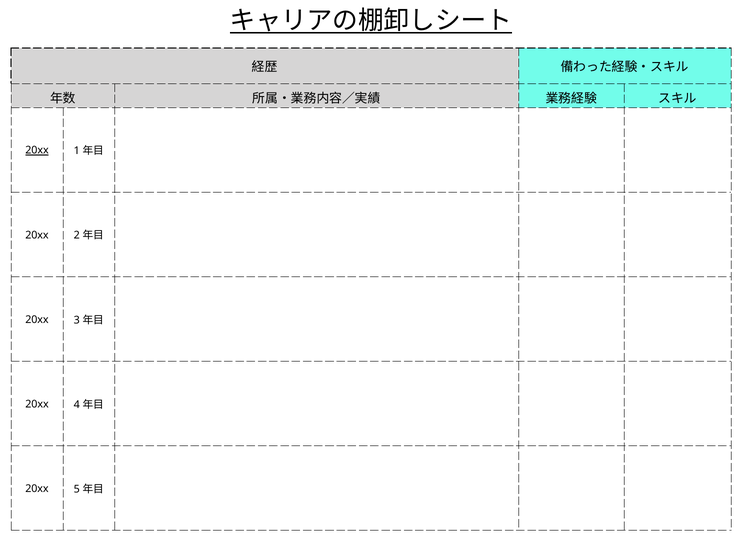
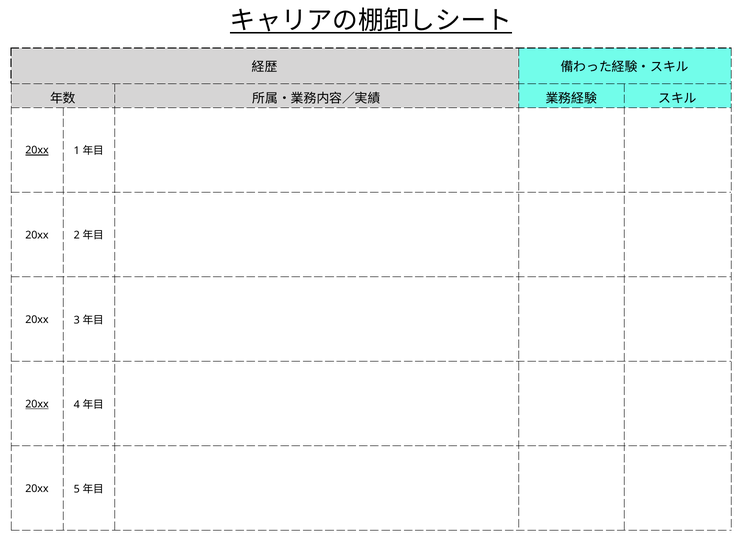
20xx underline: none -> present (37, 404)
